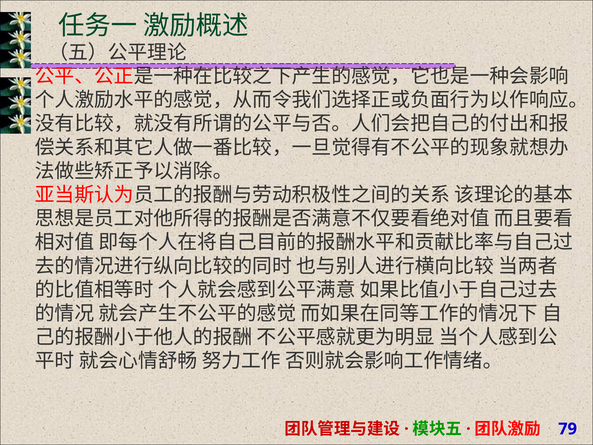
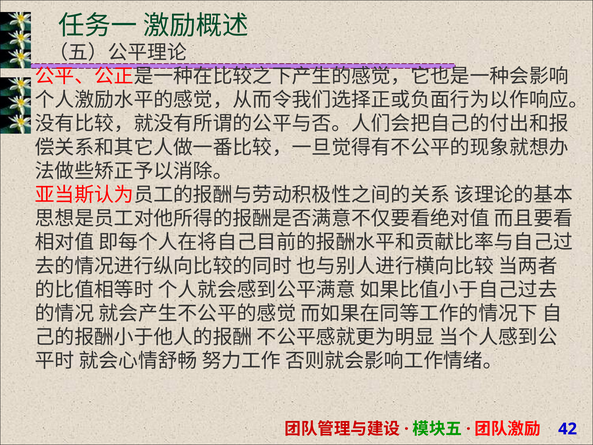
79: 79 -> 42 (568, 429)
